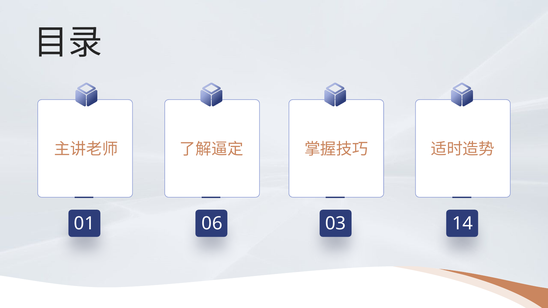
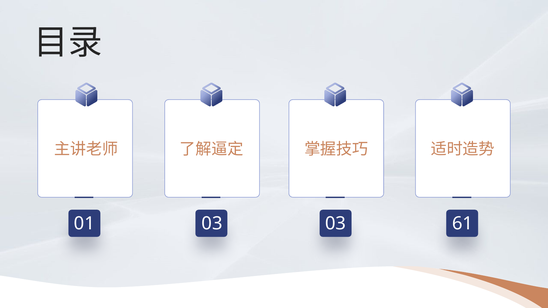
01 06: 06 -> 03 (212, 224)
14: 14 -> 61 (463, 224)
